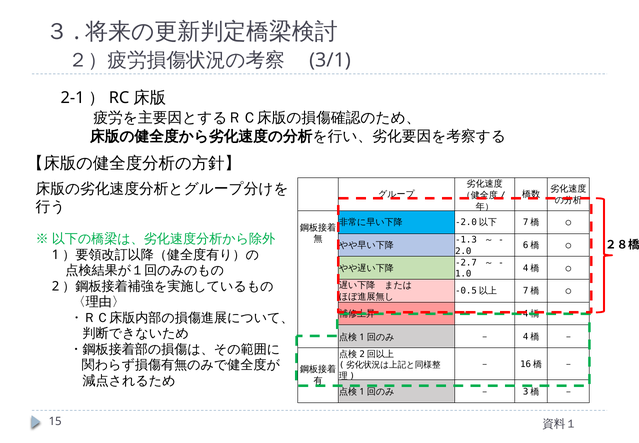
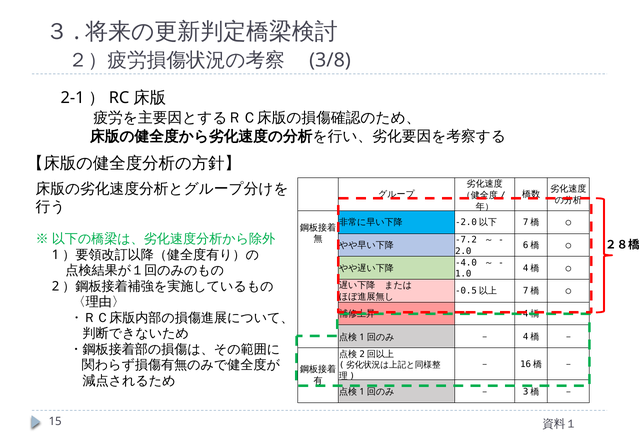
3/1: 3/1 -> 3/8 (330, 60)
-1.3: -1.3 -> -7.2 (466, 240)
-2.7: -2.7 -> -4.0 (466, 262)
